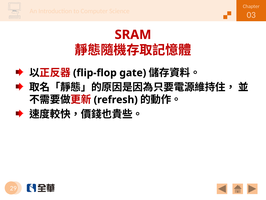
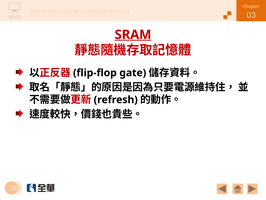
SRAM underline: none -> present (133, 35)
